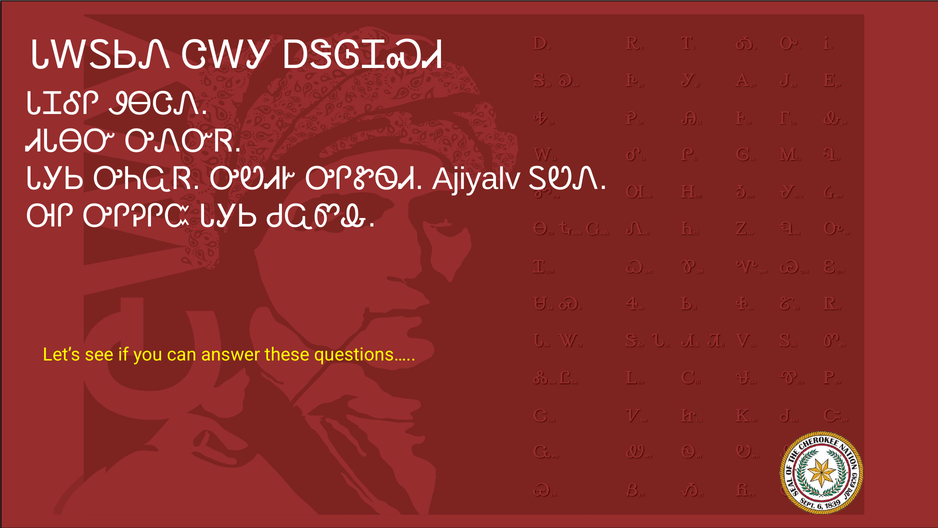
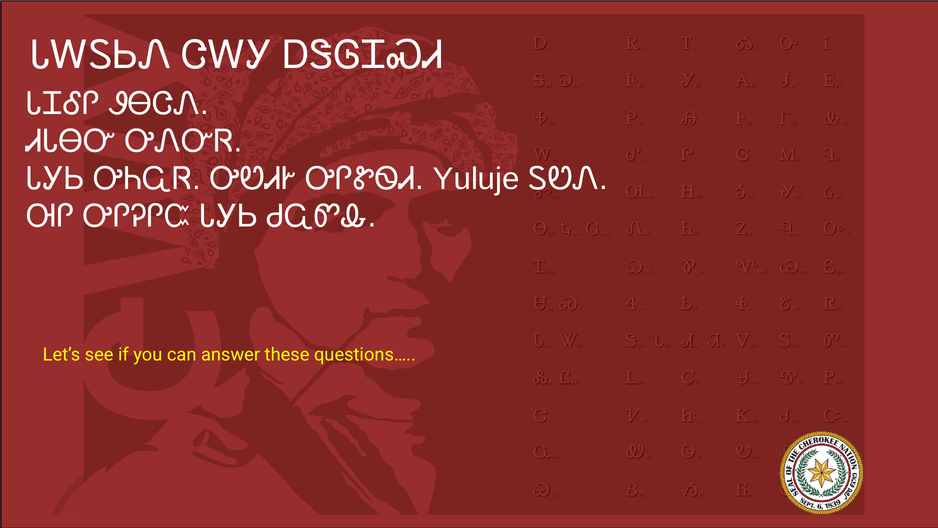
Ajiyalv: Ajiyalv -> Yuluje (476, 179)
